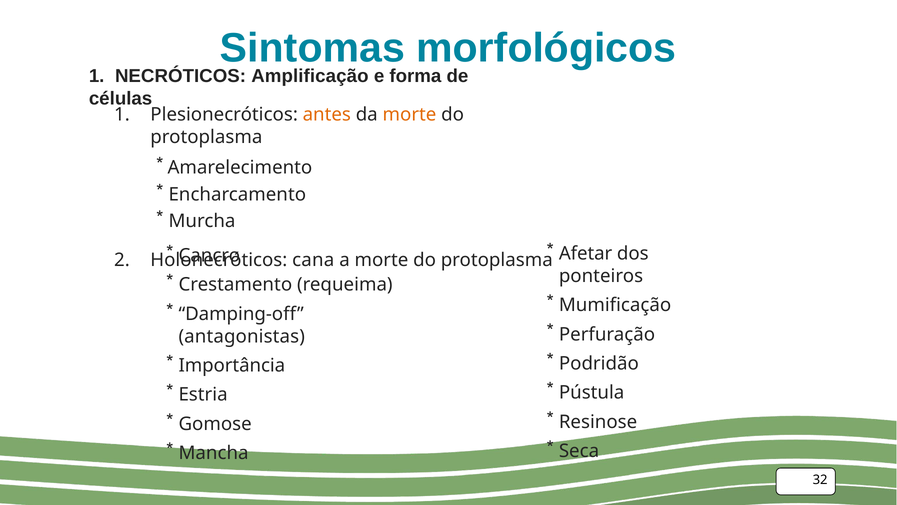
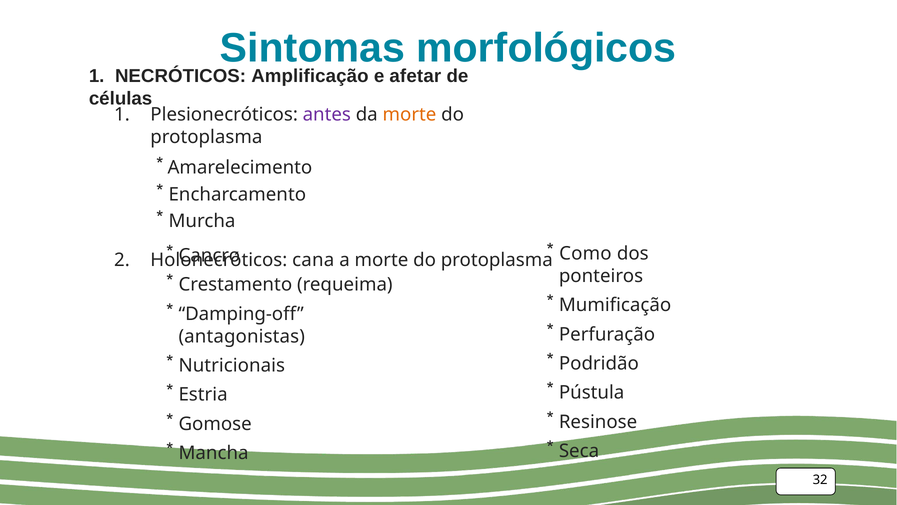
forma: forma -> afetar (415, 76)
antes colour: orange -> purple (327, 115)
Afetar: Afetar -> Como (585, 253)
Importância: Importância -> Nutricionais (232, 365)
